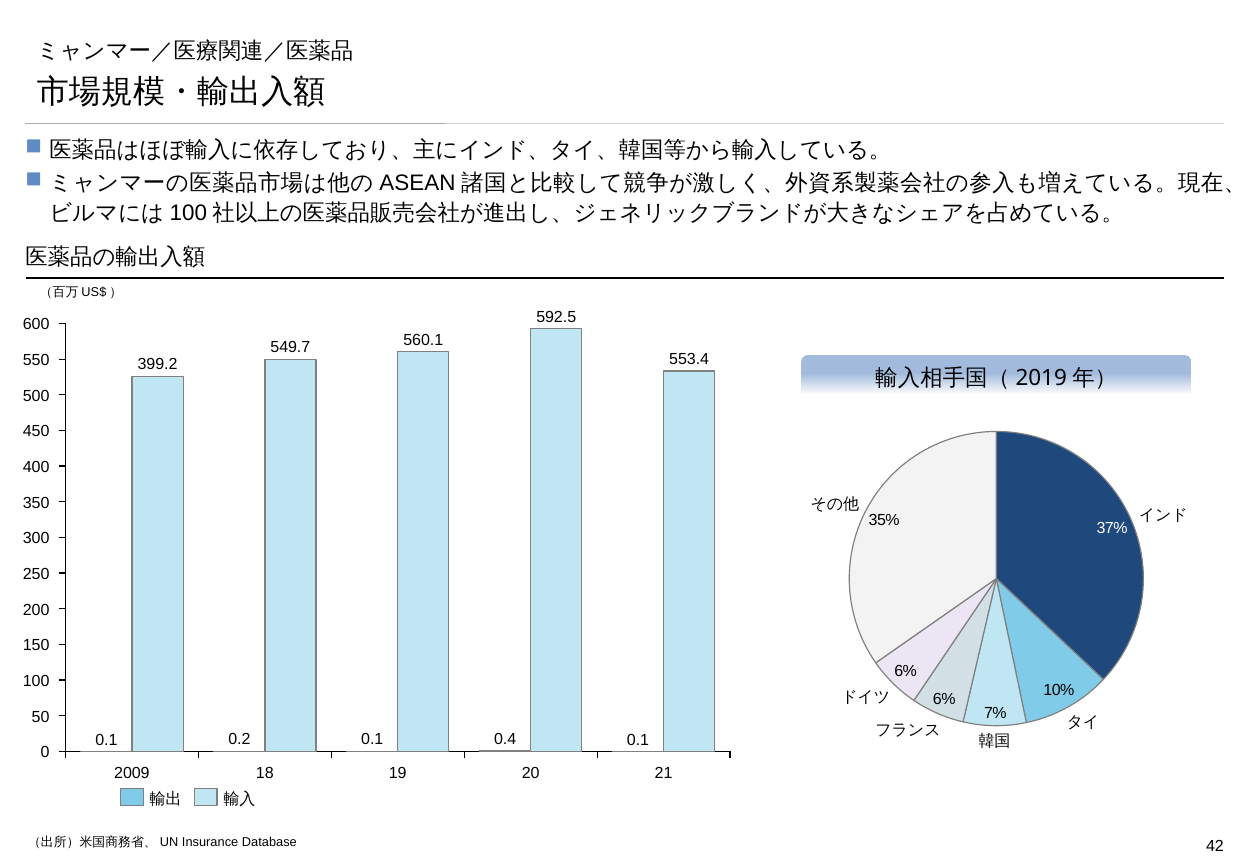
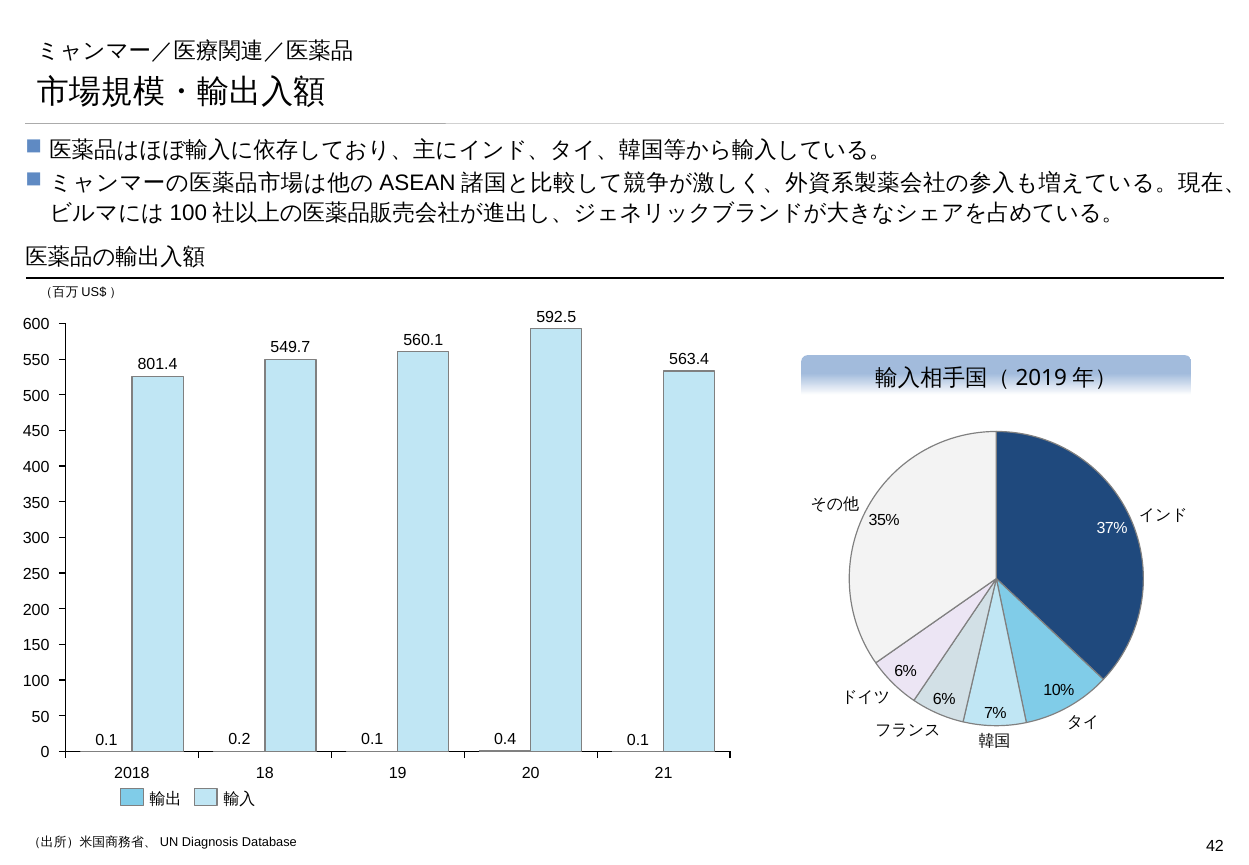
553.4: 553.4 -> 563.4 (689, 359)
399.2: 399.2 -> 801.4 (157, 365)
2009: 2009 -> 2018 (132, 773)
Insurance: Insurance -> Diagnosis (210, 842)
